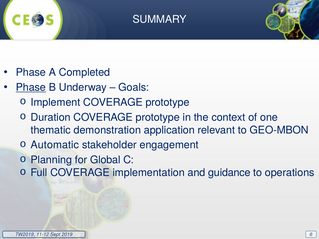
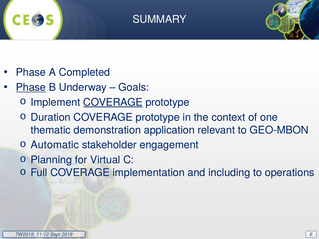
COVERAGE underline: none -> present (113, 102)
Global: Global -> Virtual (105, 160)
guidance: guidance -> including (229, 173)
